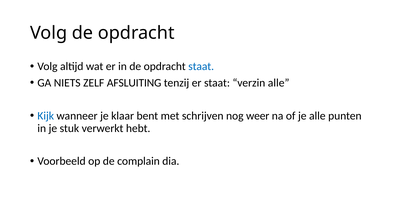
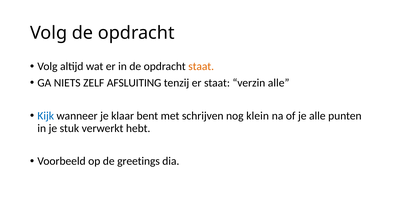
staat colour: blue -> orange (201, 67)
weer: weer -> klein (258, 116)
complain: complain -> greetings (139, 162)
